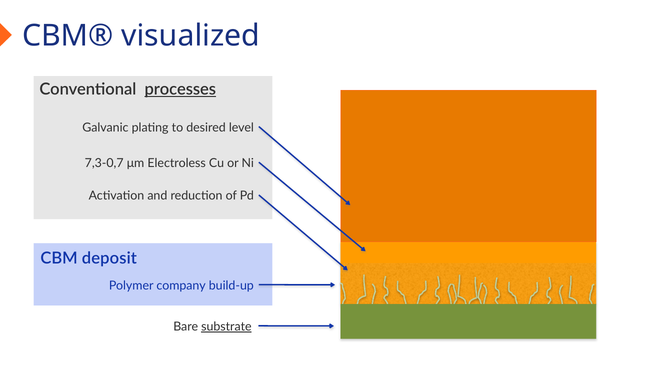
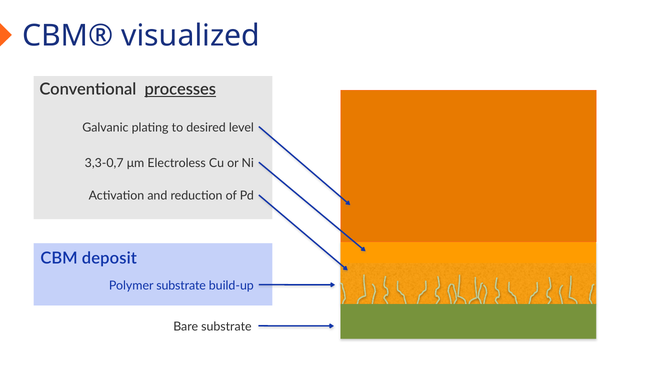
7,3-0,7: 7,3-0,7 -> 3,3-0,7 (104, 163)
Polymer company: company -> substrate (181, 286)
substrate underline: present -> none (226, 327)
